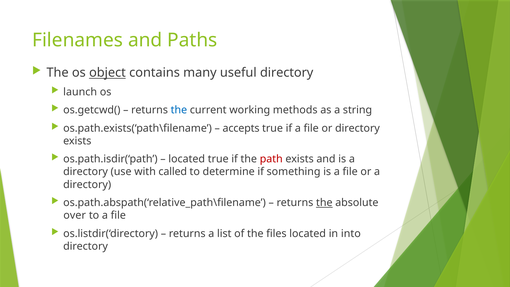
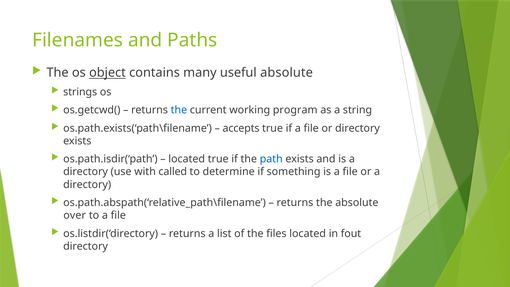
useful directory: directory -> absolute (287, 73)
launch: launch -> strings (80, 92)
methods: methods -> program (295, 110)
path colour: red -> blue (271, 159)
the underline: present -> none (324, 203)
into: into -> fout (351, 233)
